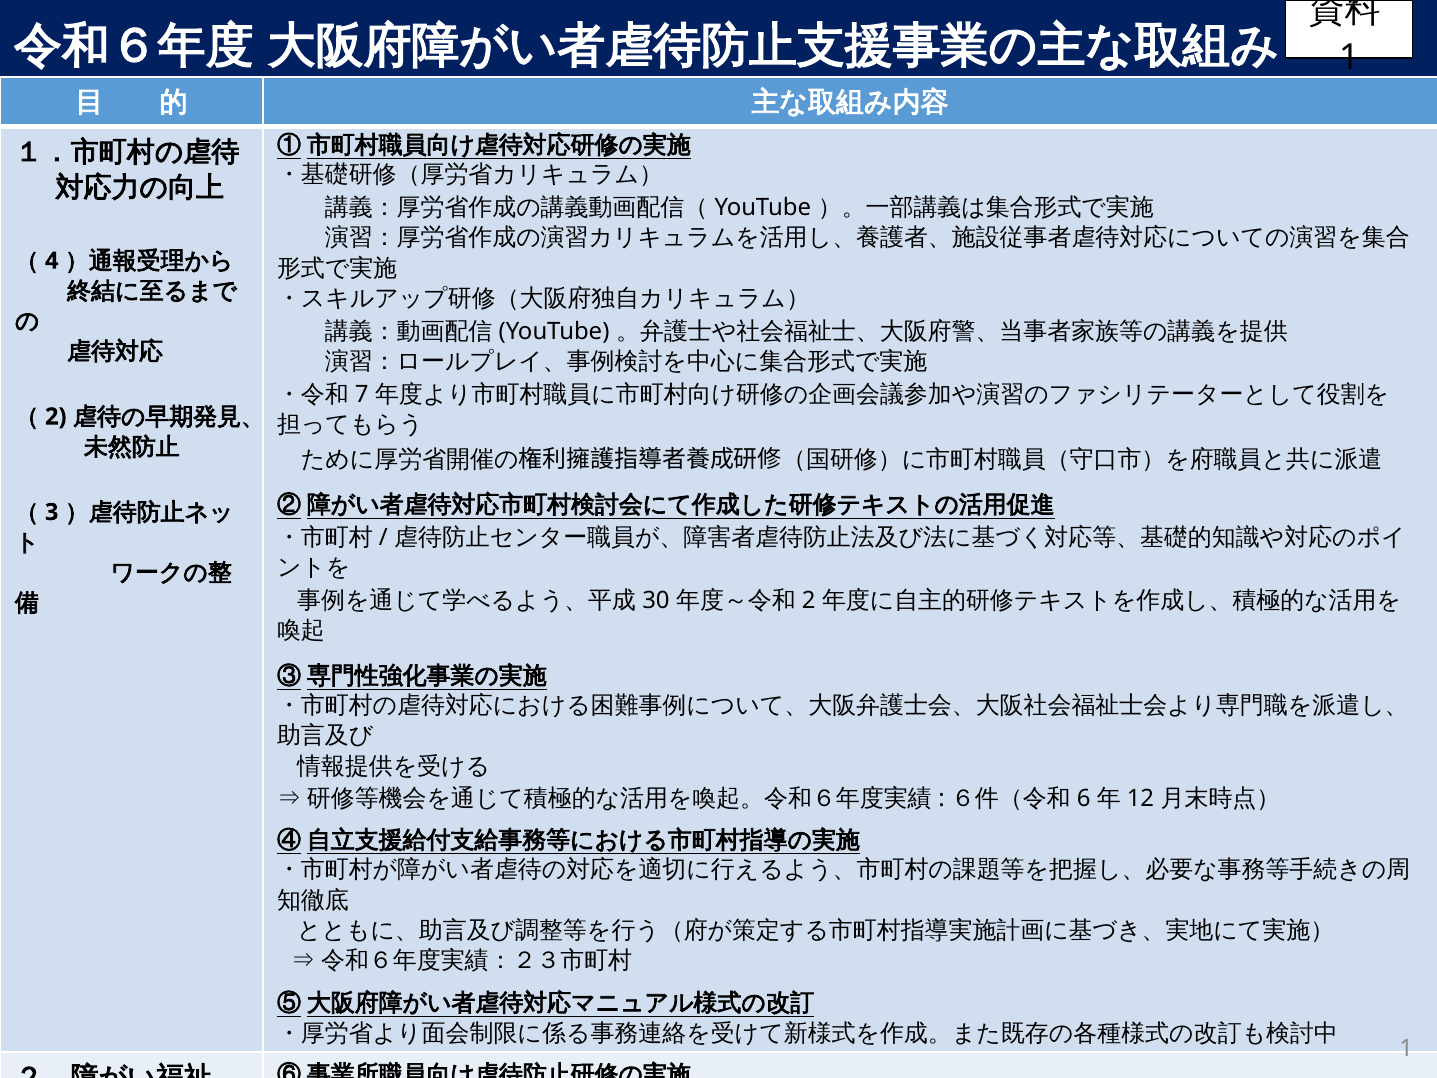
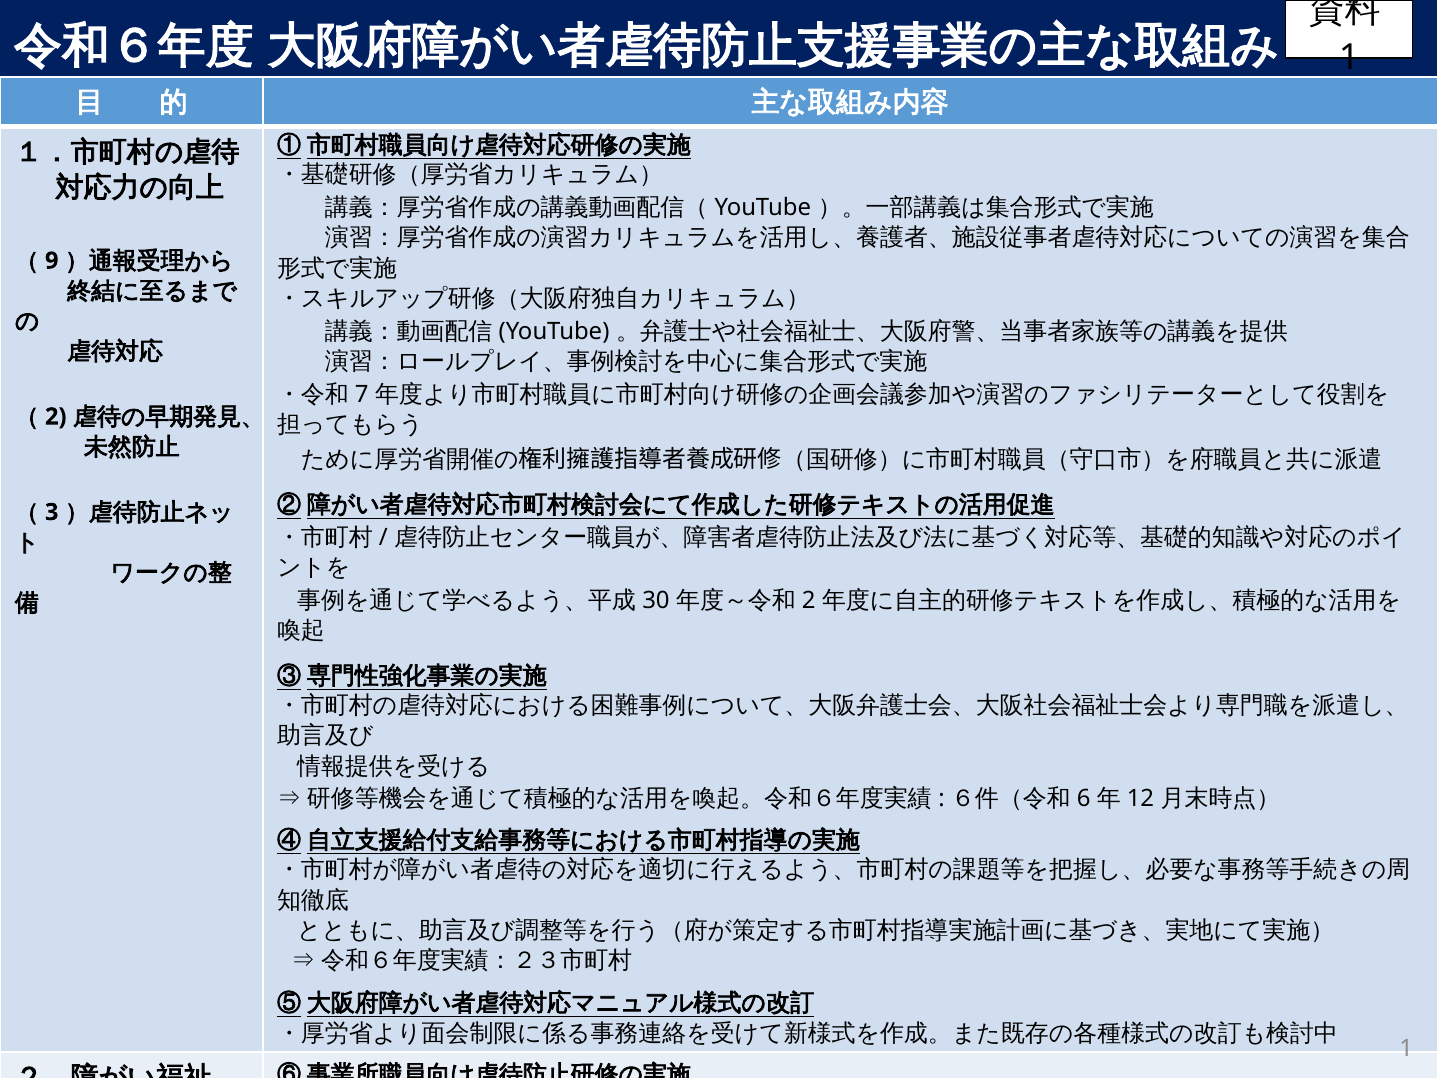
4: 4 -> 9 (52, 261)
